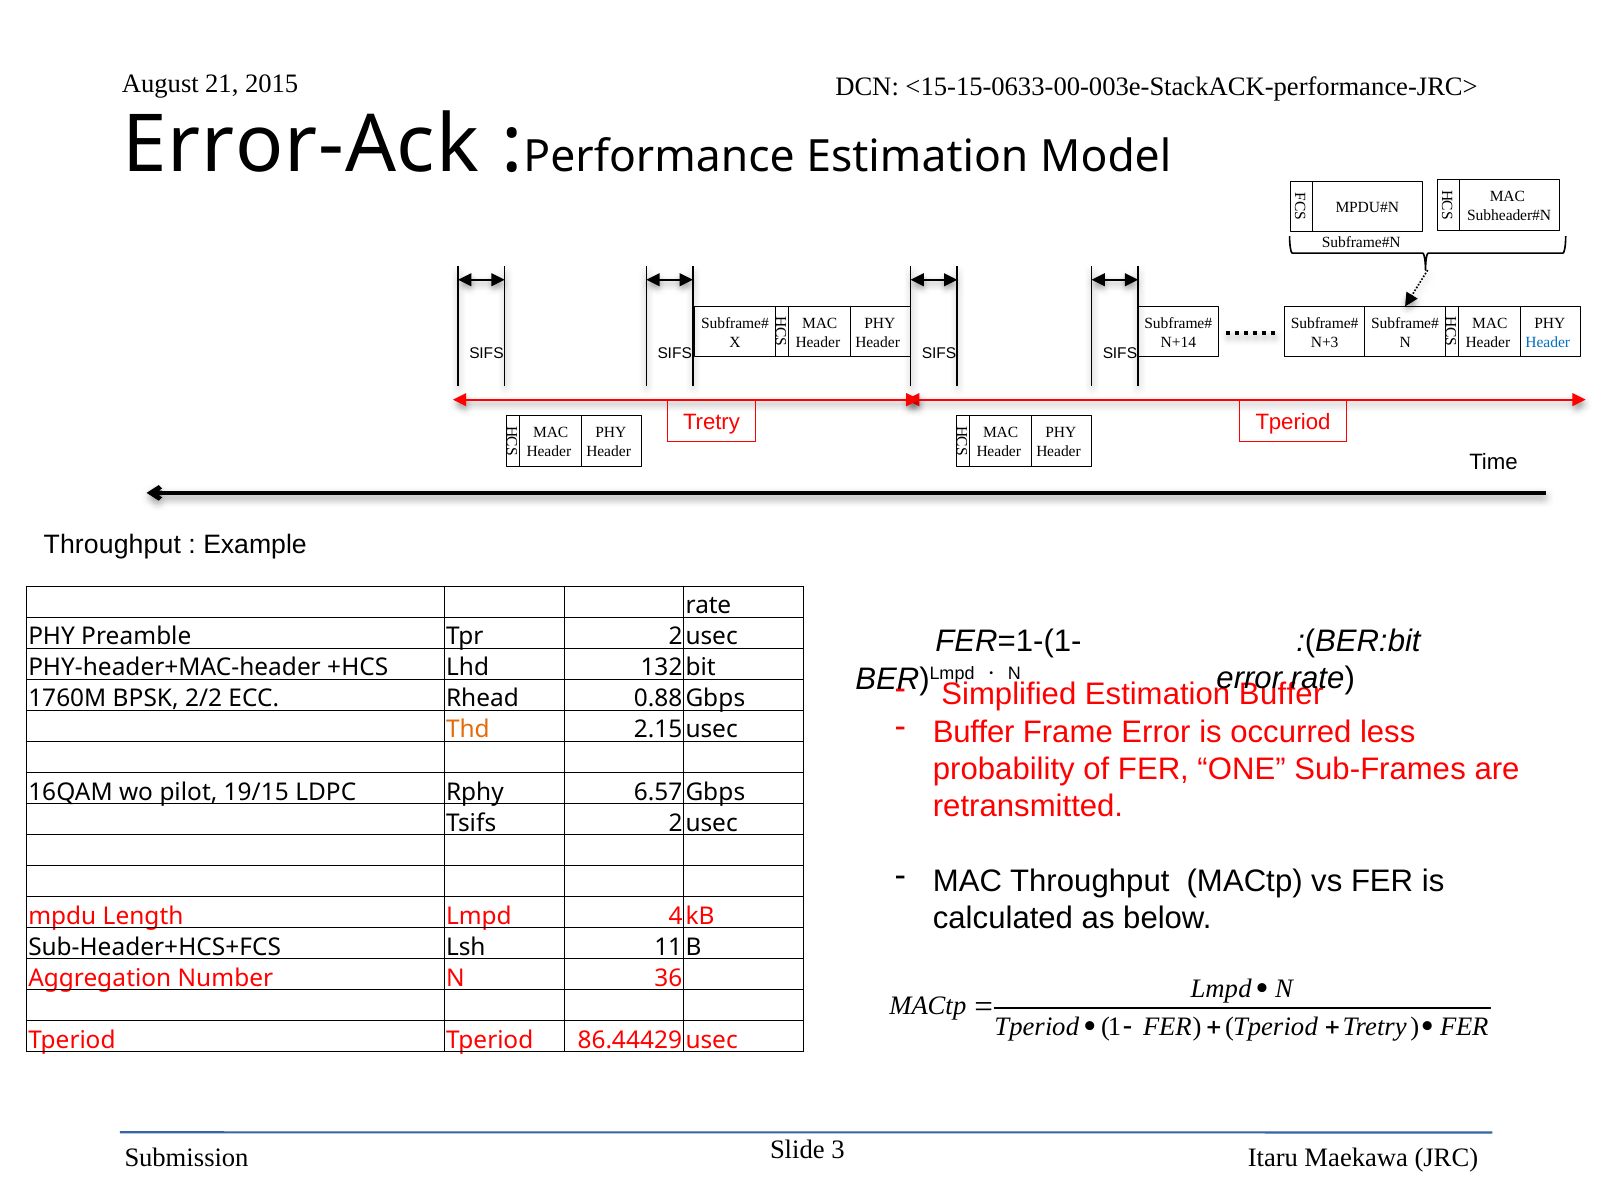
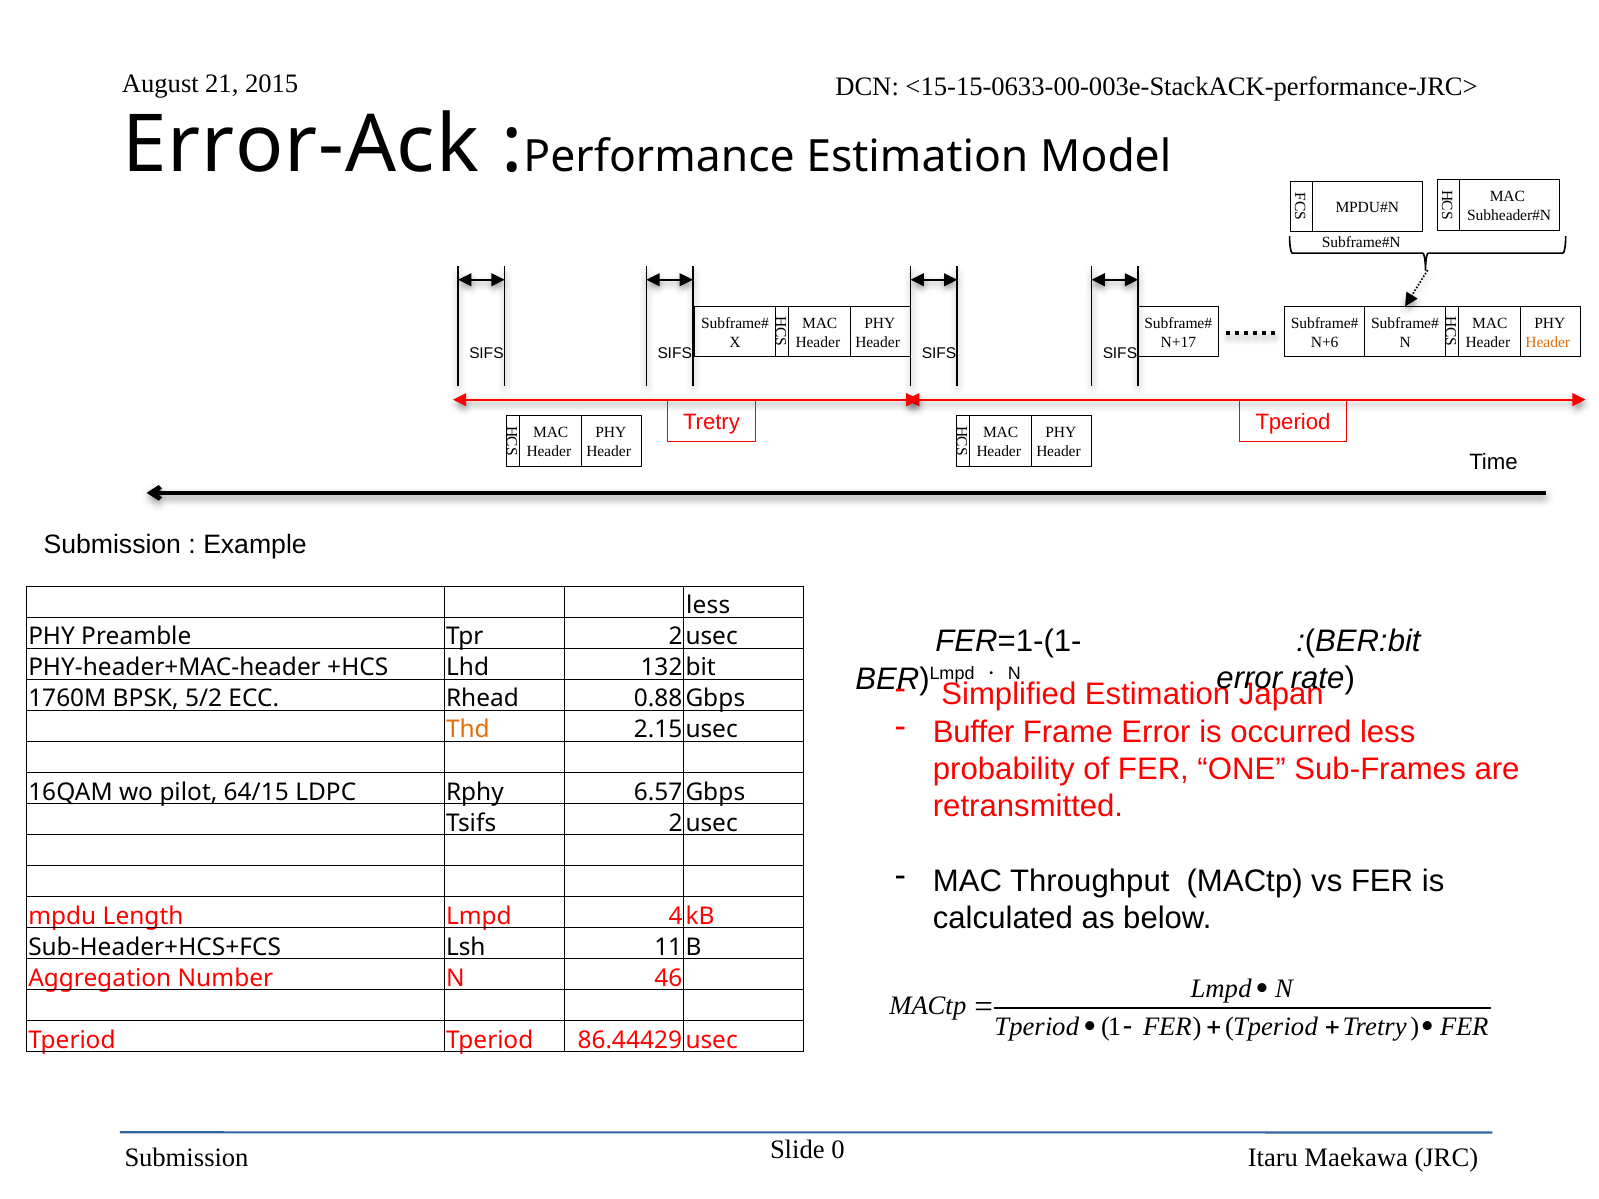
N+14: N+14 -> N+17 (1178, 342)
N+3: N+3 -> N+6 (1325, 342)
Header colour: blue -> orange (1548, 342)
Throughput: Throughput -> Submission (112, 545)
rate: rate -> less (708, 606)
Estimation Buffer: Buffer -> Japan (1281, 695)
2/2: 2/2 -> 5/2 (204, 699)
19/15: 19/15 -> 64/15 (256, 792)
36: 36 -> 46 (668, 978)
3: 3 -> 0 (838, 1150)
